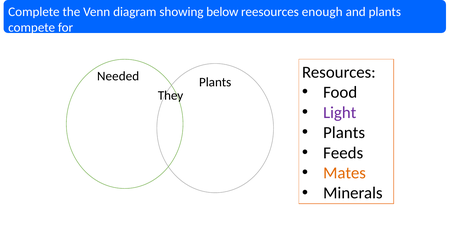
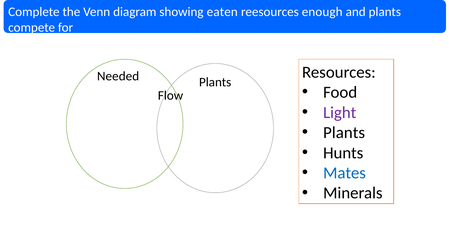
below: below -> eaten (222, 12)
They: They -> Flow (171, 96)
Feeds: Feeds -> Hunts (343, 153)
Mates colour: orange -> blue (344, 173)
